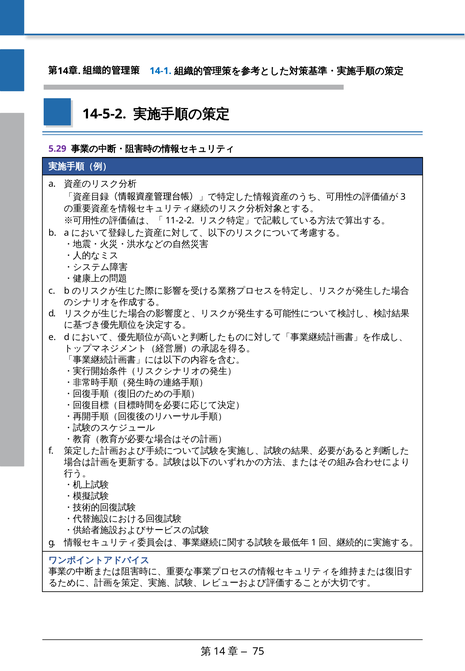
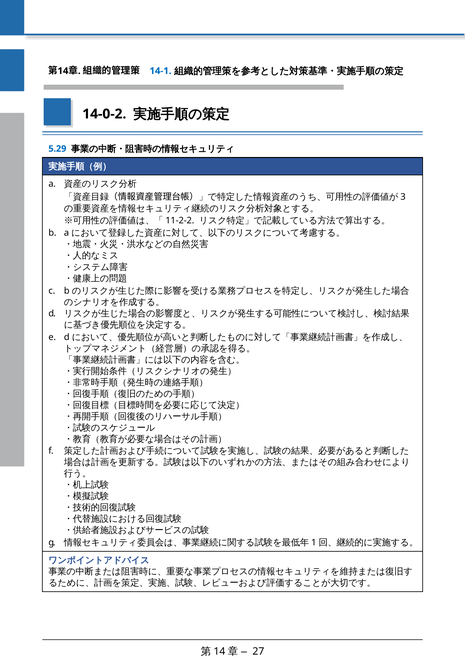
14-5-2: 14-5-2 -> 14-0-2 (104, 114)
5.29 colour: purple -> blue (57, 149)
75: 75 -> 27 (258, 652)
